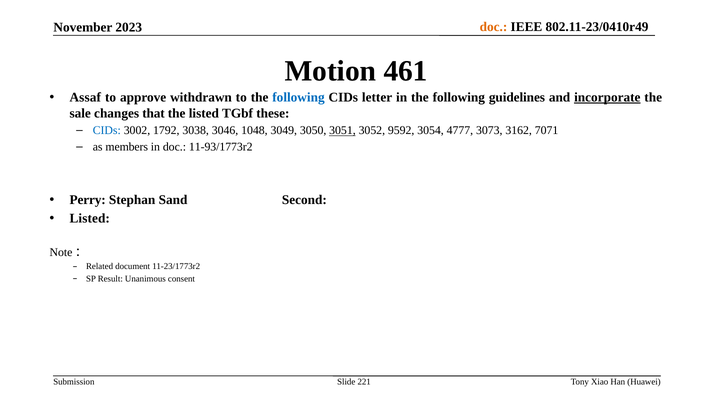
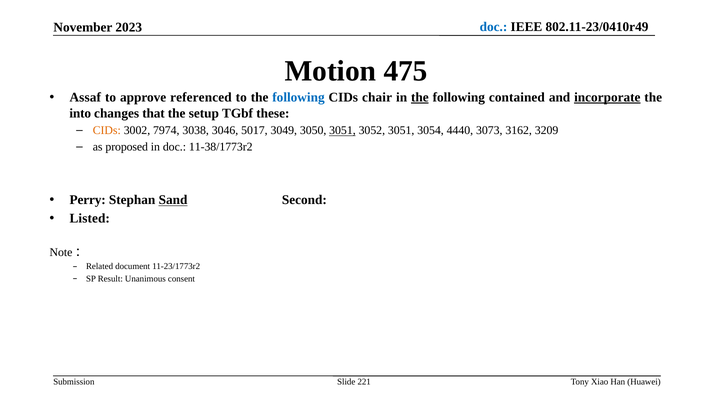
doc colour: orange -> blue (494, 27)
461: 461 -> 475 (406, 71)
withdrawn: withdrawn -> referenced (201, 97)
letter: letter -> chair (377, 97)
the underline: none -> present (420, 97)
guidelines: guidelines -> contained (517, 97)
sale: sale -> into (80, 113)
the listed: listed -> setup (204, 113)
CIDs colour: blue -> orange (107, 131)
1792: 1792 -> 7974 (166, 131)
1048: 1048 -> 5017 (254, 131)
3052 9592: 9592 -> 3051 (401, 131)
4777: 4777 -> 4440 (460, 131)
7071: 7071 -> 3209 (547, 131)
members: members -> proposed (127, 147)
11-93/1773r2: 11-93/1773r2 -> 11-38/1773r2 (221, 147)
Sand underline: none -> present (173, 200)
